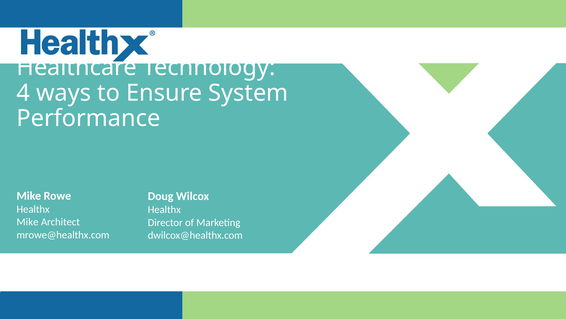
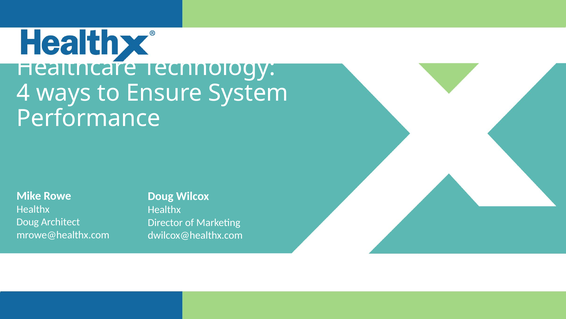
Mike: Mike -> Doug (28, 222)
